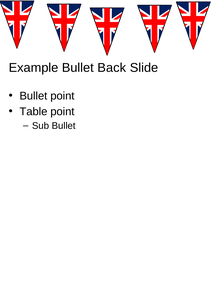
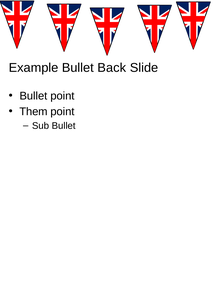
Table: Table -> Them (34, 111)
